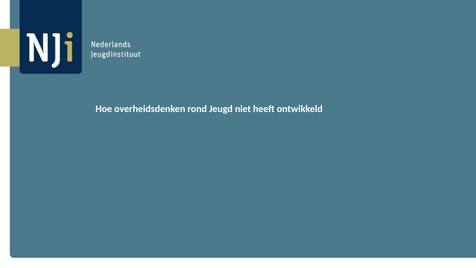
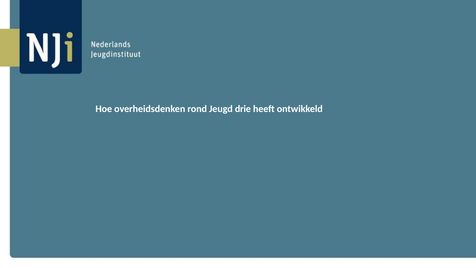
niet: niet -> drie (243, 109)
